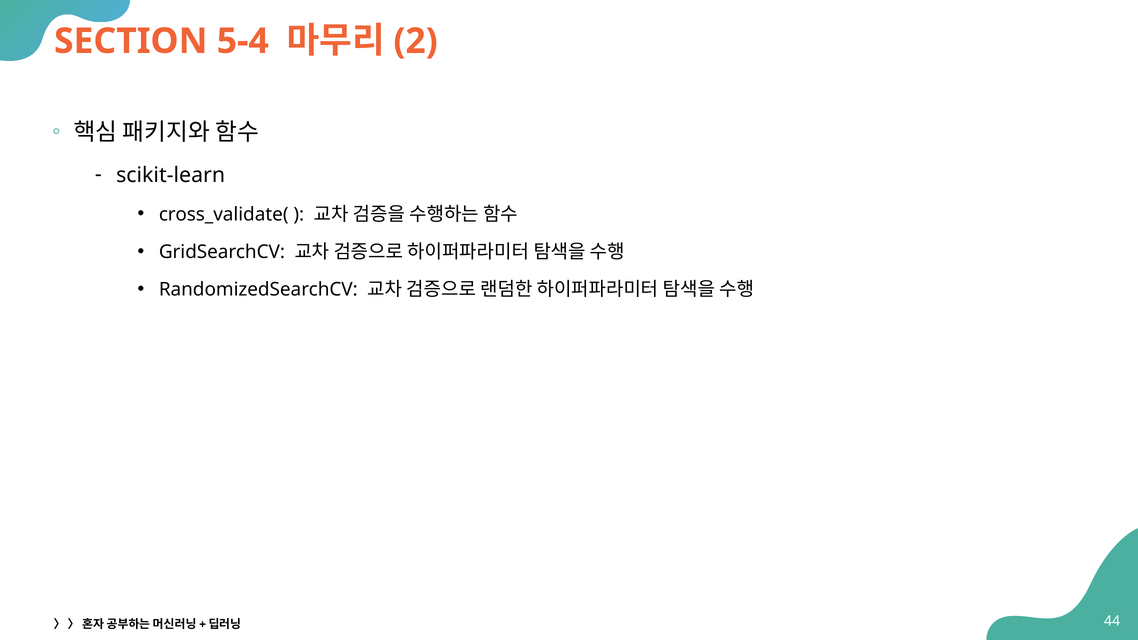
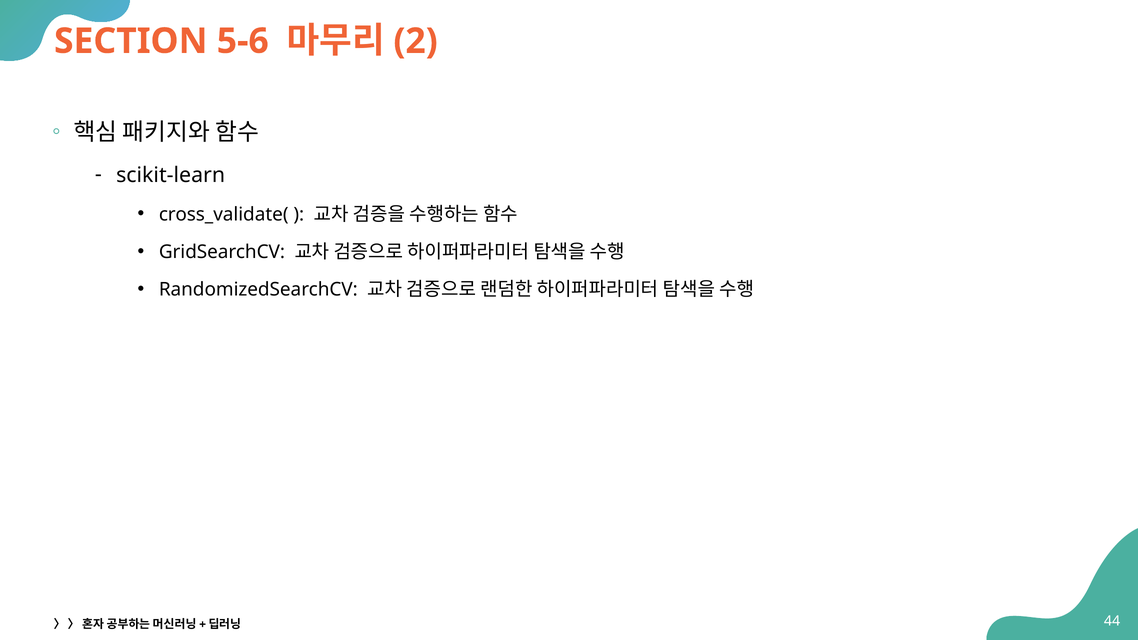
5-4: 5-4 -> 5-6 (243, 41)
